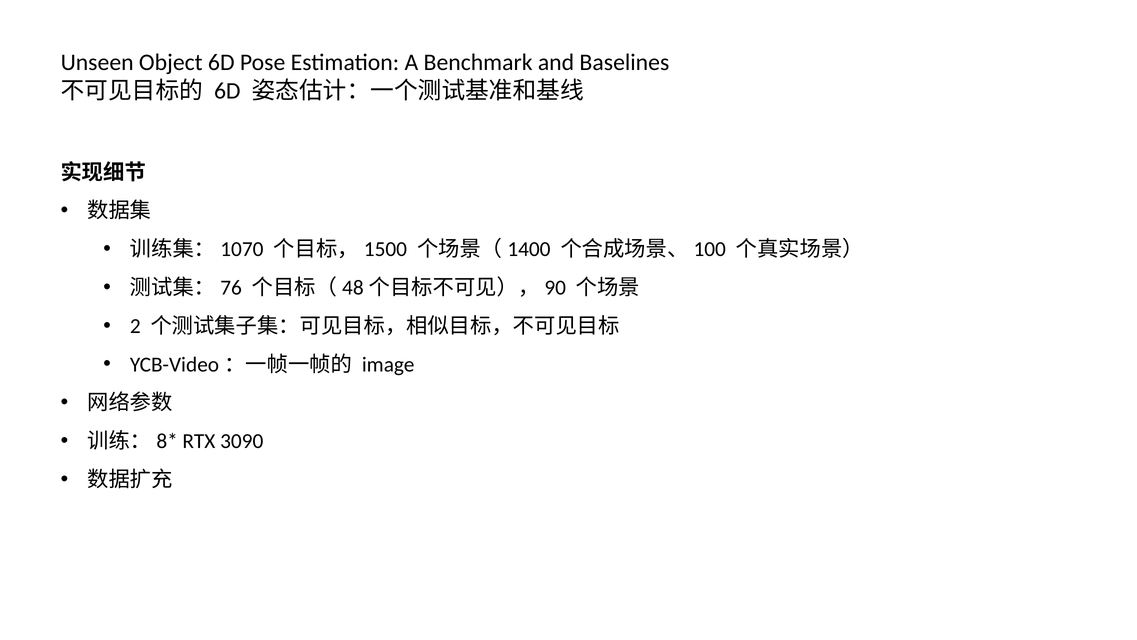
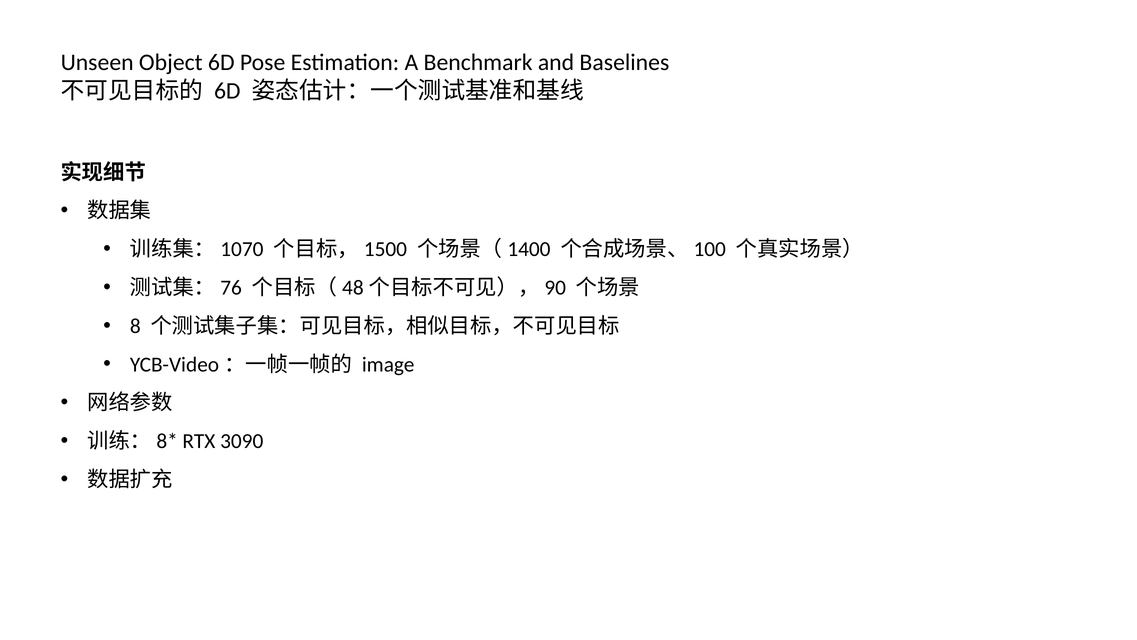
2: 2 -> 8 (135, 326)
